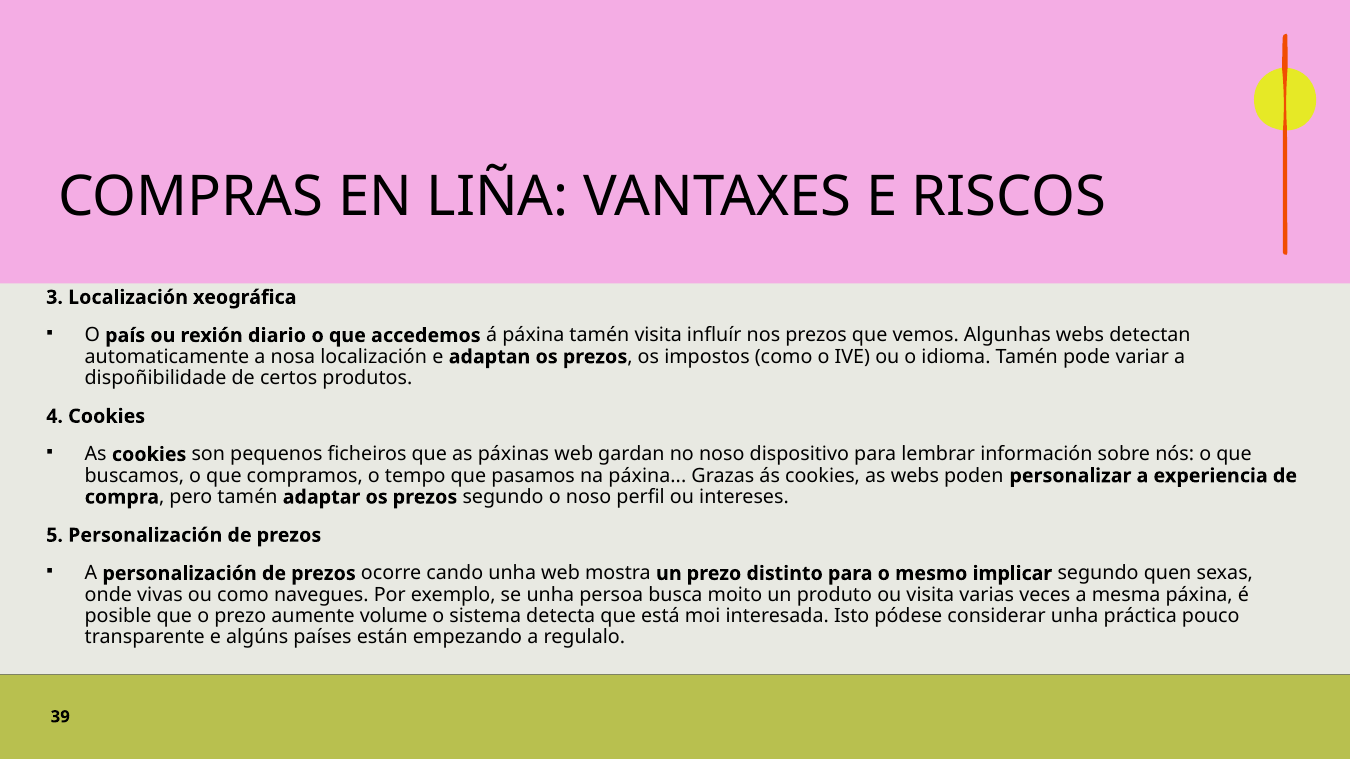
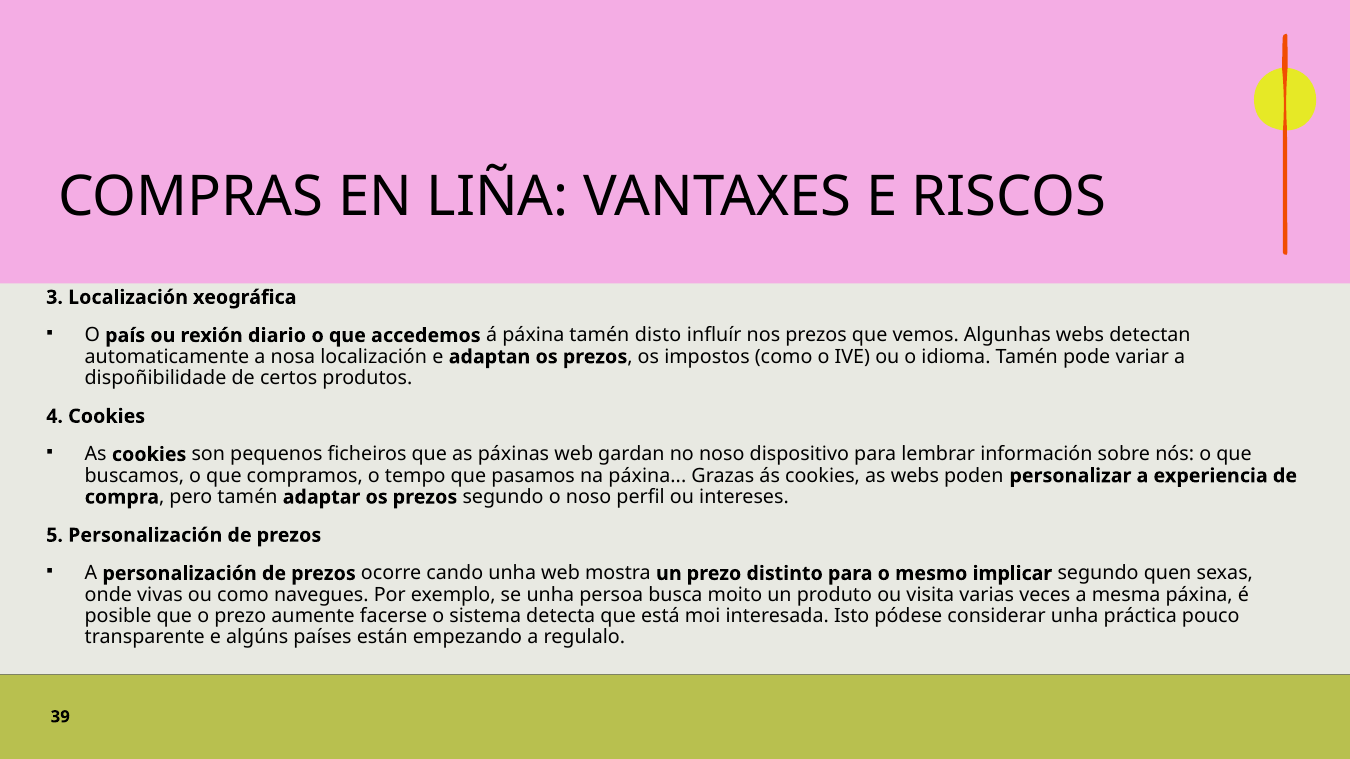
tamén visita: visita -> disto (658, 336)
volume: volume -> facerse (394, 616)
